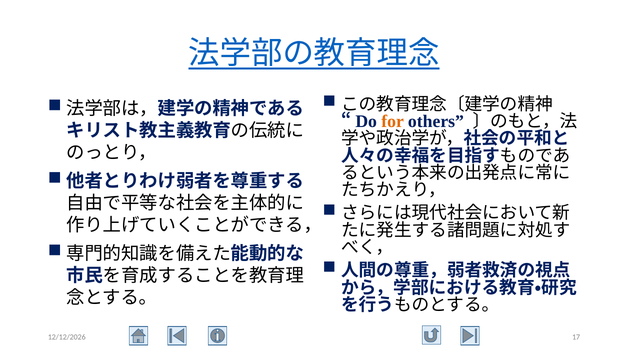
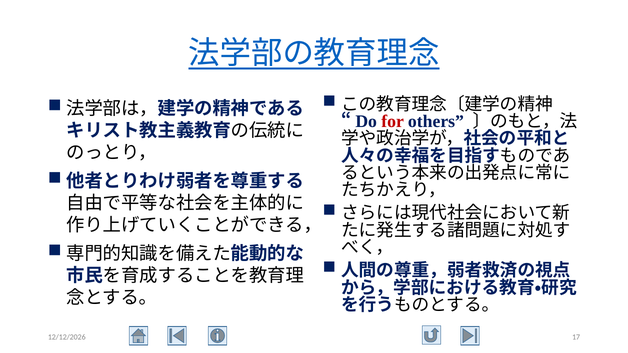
for colour: orange -> red (393, 121)
